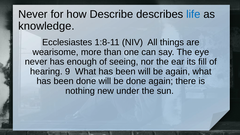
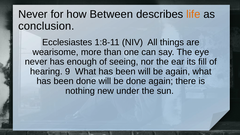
Describe: Describe -> Between (111, 14)
life colour: blue -> orange (193, 14)
knowledge: knowledge -> conclusion (46, 26)
